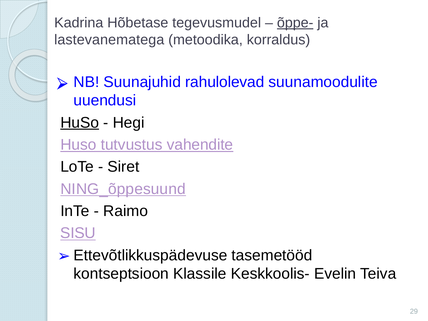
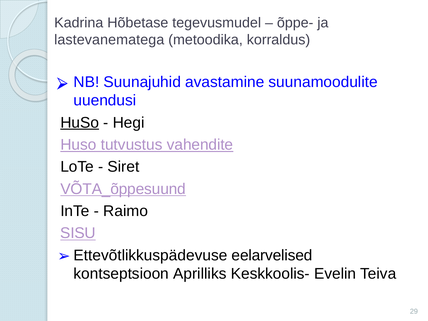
õppe- underline: present -> none (295, 23)
rahulolevad: rahulolevad -> avastamine (225, 82)
NING_õppesuund: NING_õppesuund -> VÕTA_õppesuund (123, 189)
tasemetööd: tasemetööd -> eelarvelised (272, 255)
Klassile: Klassile -> Aprilliks (200, 274)
